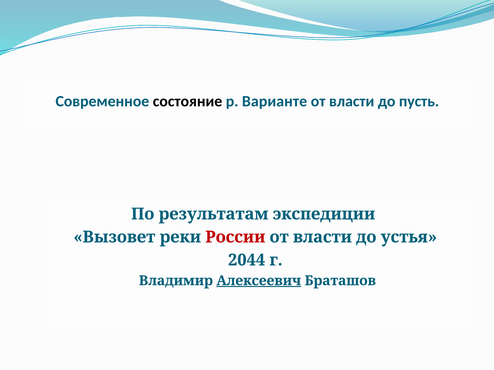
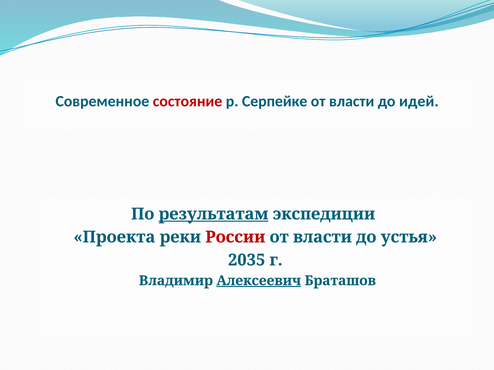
состояние colour: black -> red (188, 101)
Варианте: Варианте -> Серпейке (275, 101)
пусть: пусть -> идей (419, 101)
результатам underline: none -> present (214, 214)
Вызовет: Вызовет -> Проекта (114, 237)
2044: 2044 -> 2035 (247, 260)
